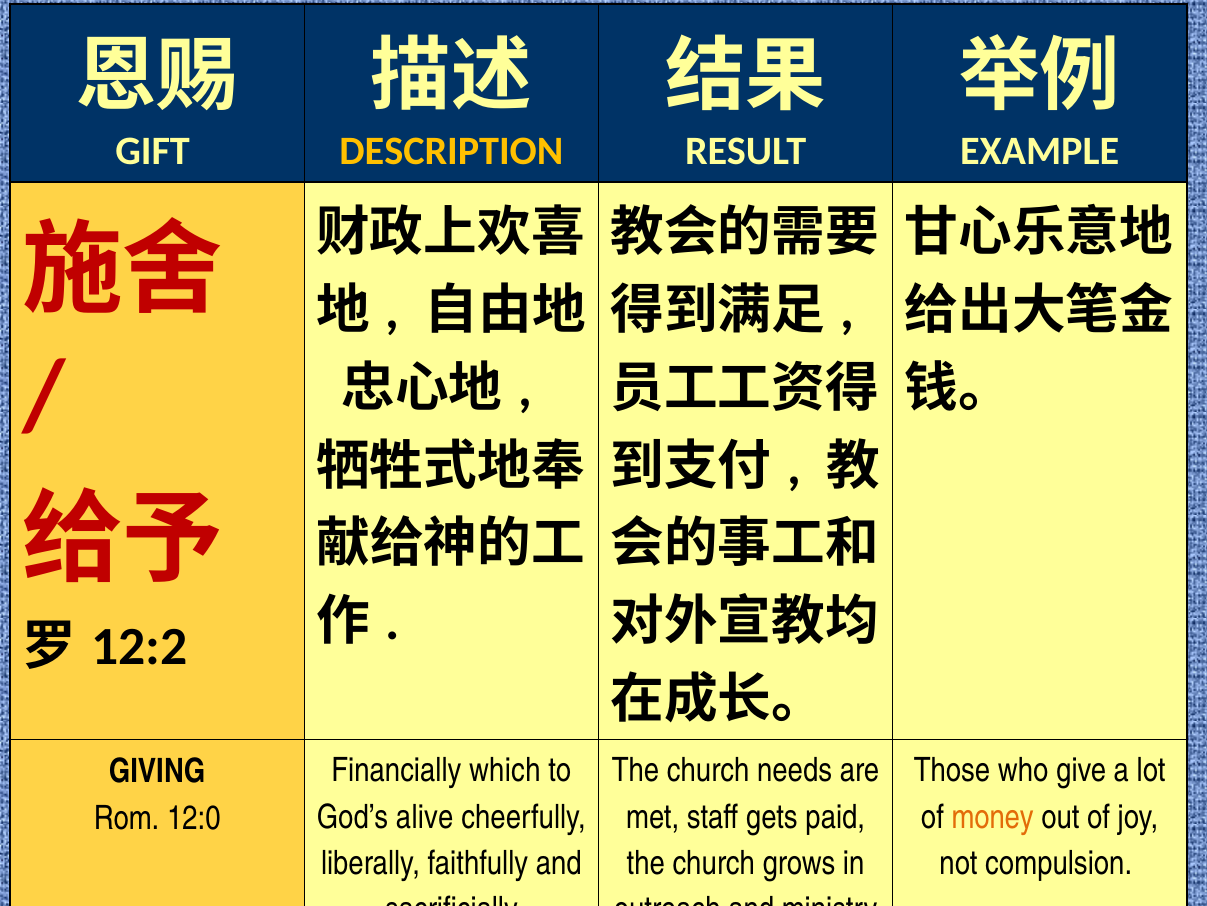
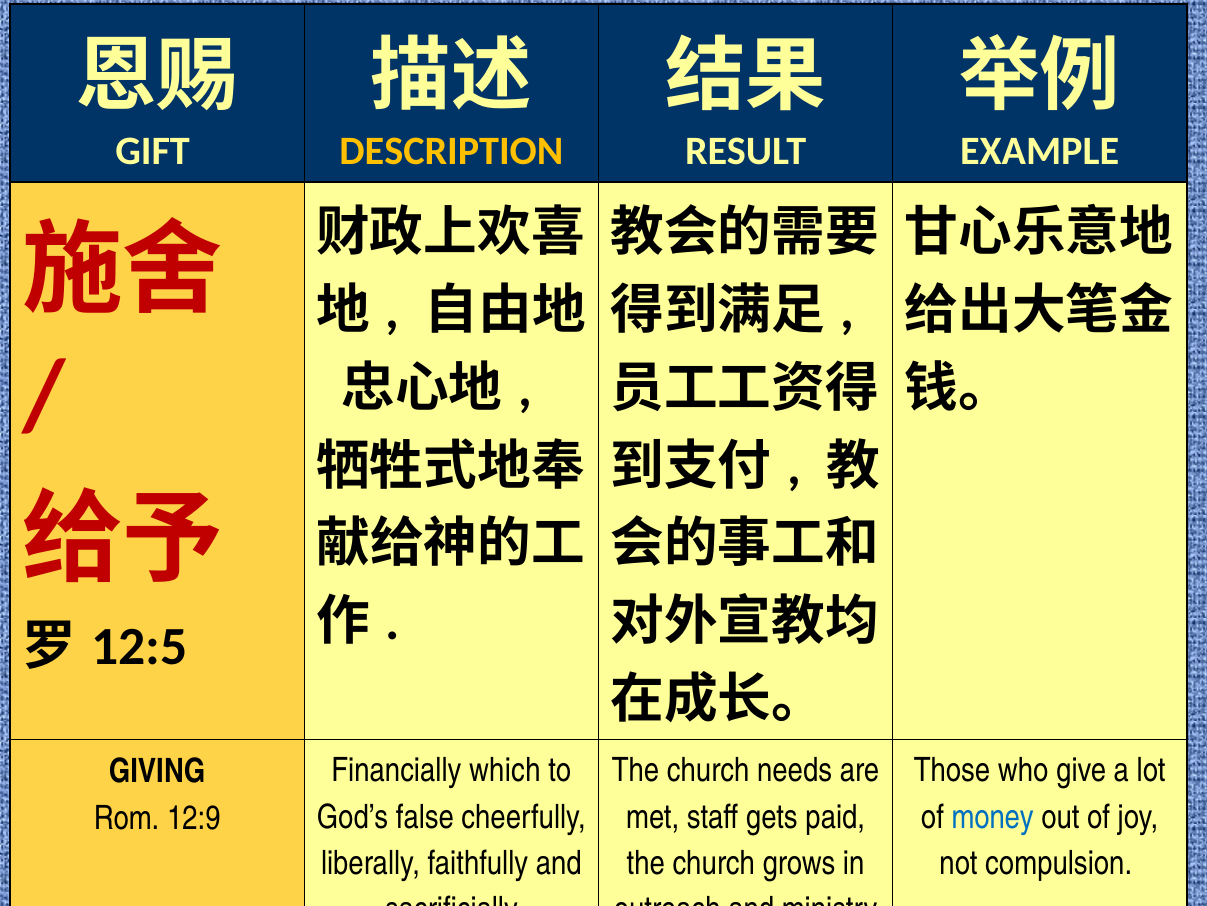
12:2: 12:2 -> 12:5 (139, 646)
alive: alive -> false (425, 816)
money colour: orange -> blue (993, 816)
12:0: 12:0 -> 12:9 (194, 818)
